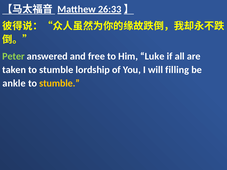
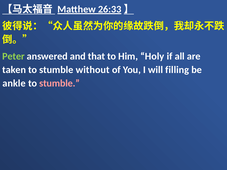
free: free -> that (97, 56)
Luke: Luke -> Holy (152, 56)
lordship: lordship -> without (93, 70)
stumble colour: yellow -> pink (60, 83)
